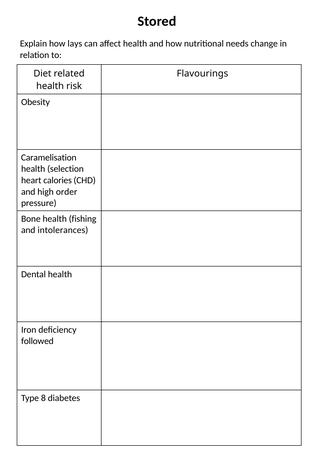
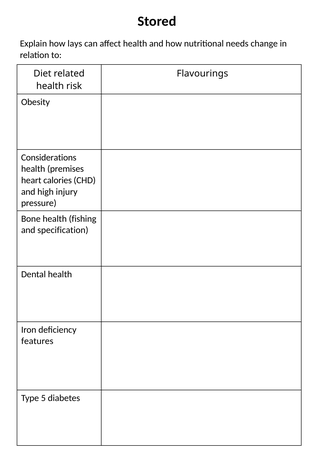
Caramelisation: Caramelisation -> Considerations (49, 157)
selection: selection -> premises (66, 169)
order: order -> injury (67, 192)
intolerances: intolerances -> specification (63, 230)
followed: followed -> features (37, 341)
8: 8 -> 5 (43, 398)
